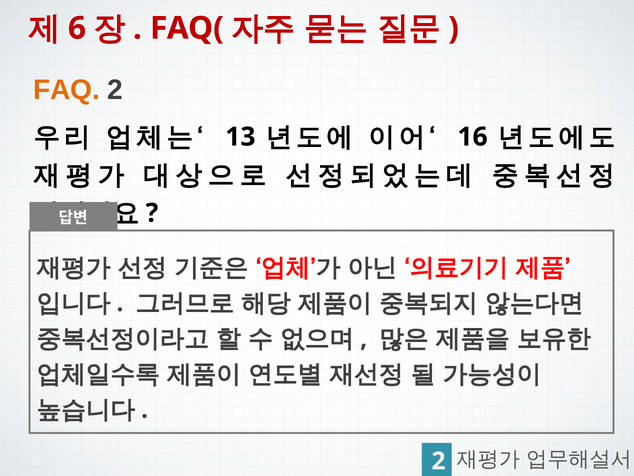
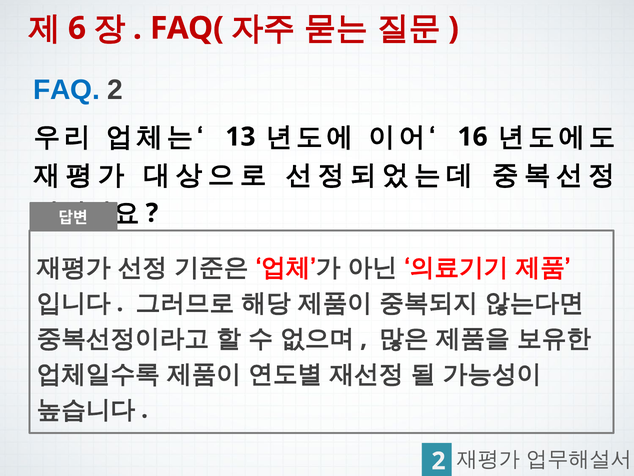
FAQ colour: orange -> blue (67, 90)
